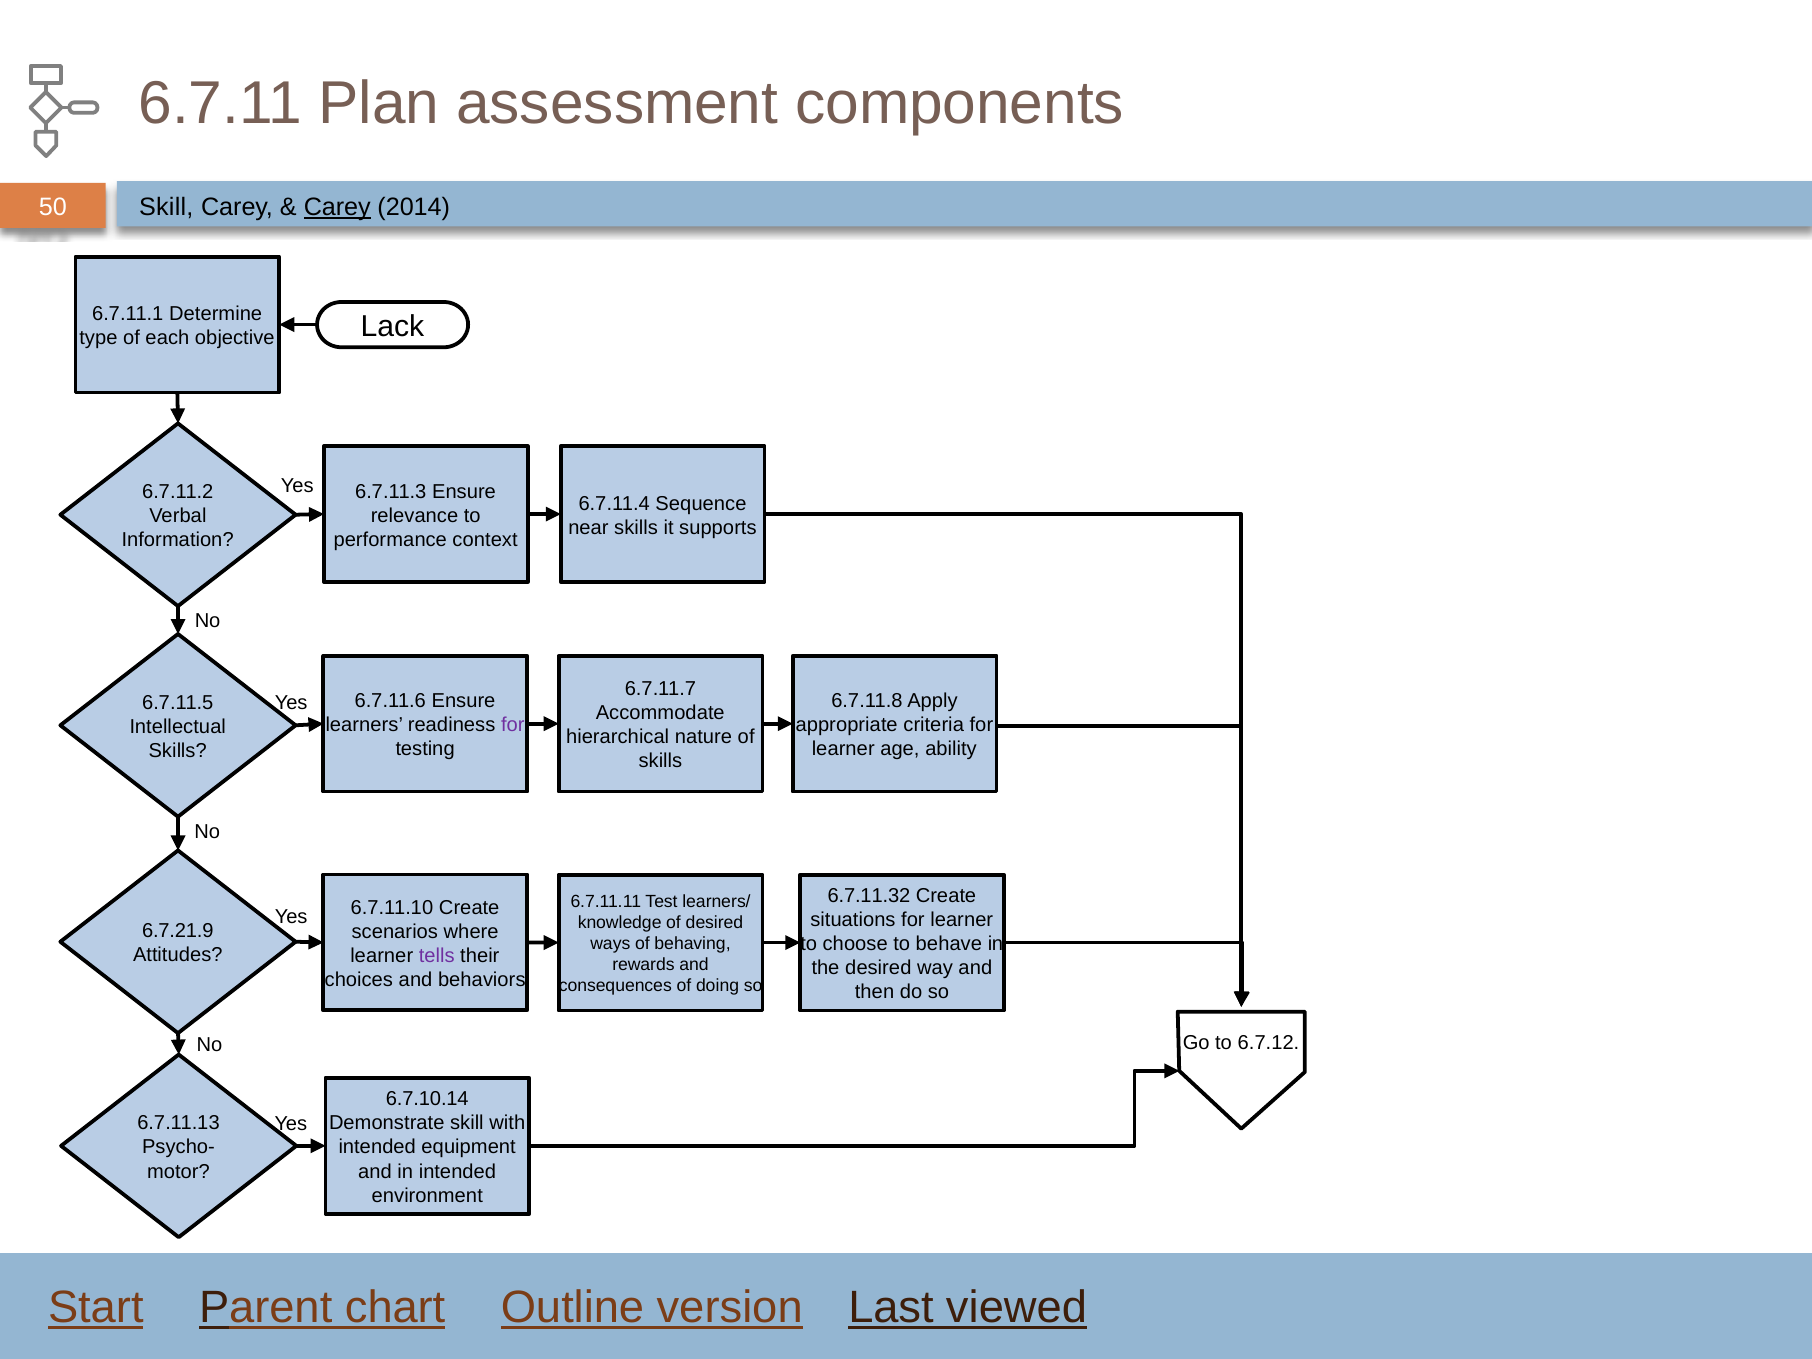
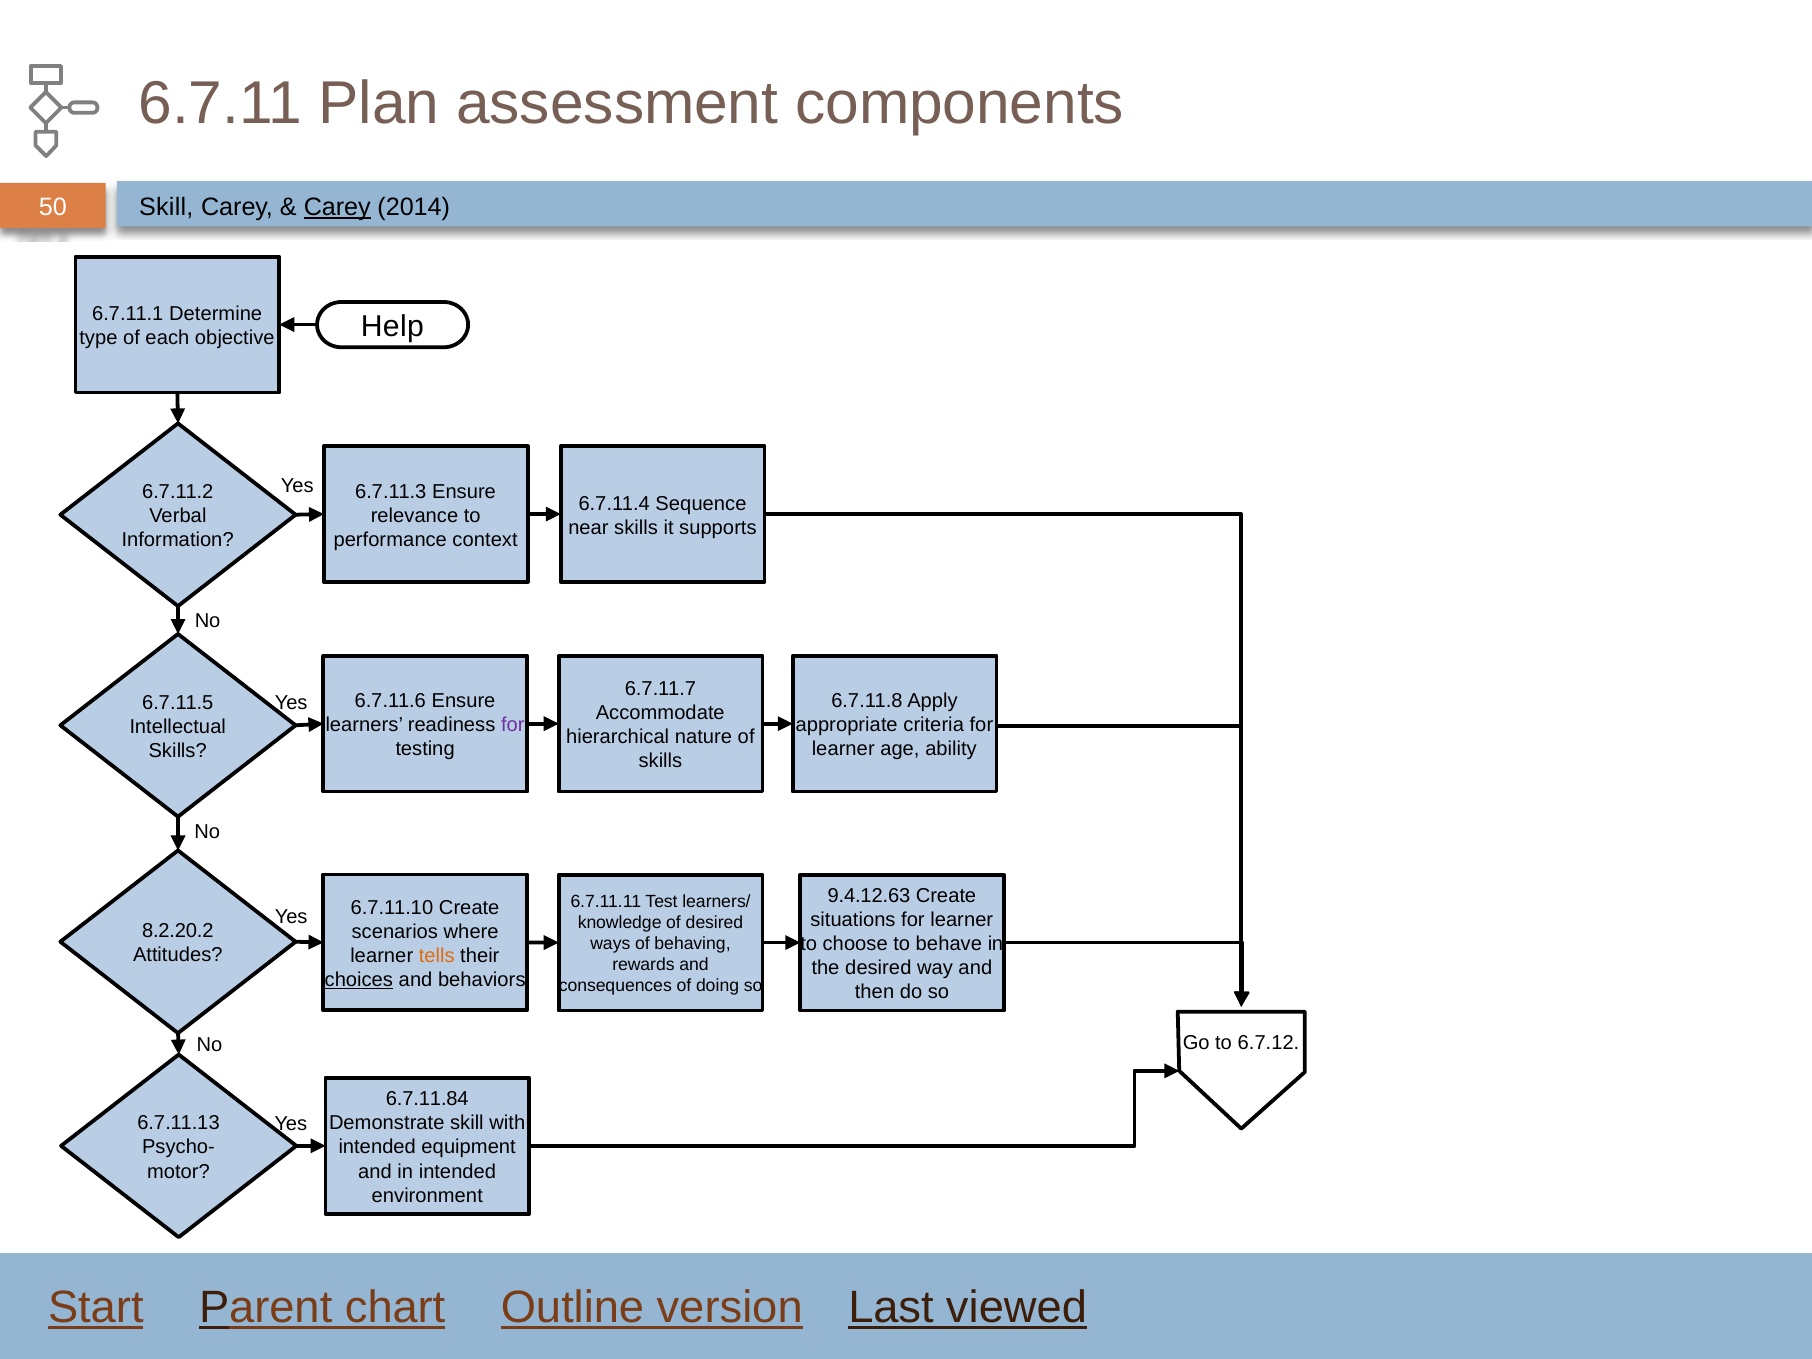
Lack: Lack -> Help (392, 327)
6.7.11.32: 6.7.11.32 -> 9.4.12.63 (869, 896)
6.7.21.9: 6.7.21.9 -> 8.2.20.2 (178, 931)
tells colour: purple -> orange (437, 956)
choices underline: none -> present (359, 980)
6.7.10.14: 6.7.10.14 -> 6.7.11.84 (427, 1099)
